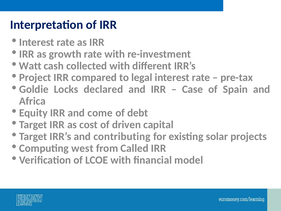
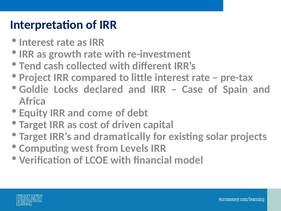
Watt: Watt -> Tend (30, 66)
legal: legal -> little (142, 77)
contributing: contributing -> dramatically (122, 136)
Called: Called -> Levels (135, 148)
